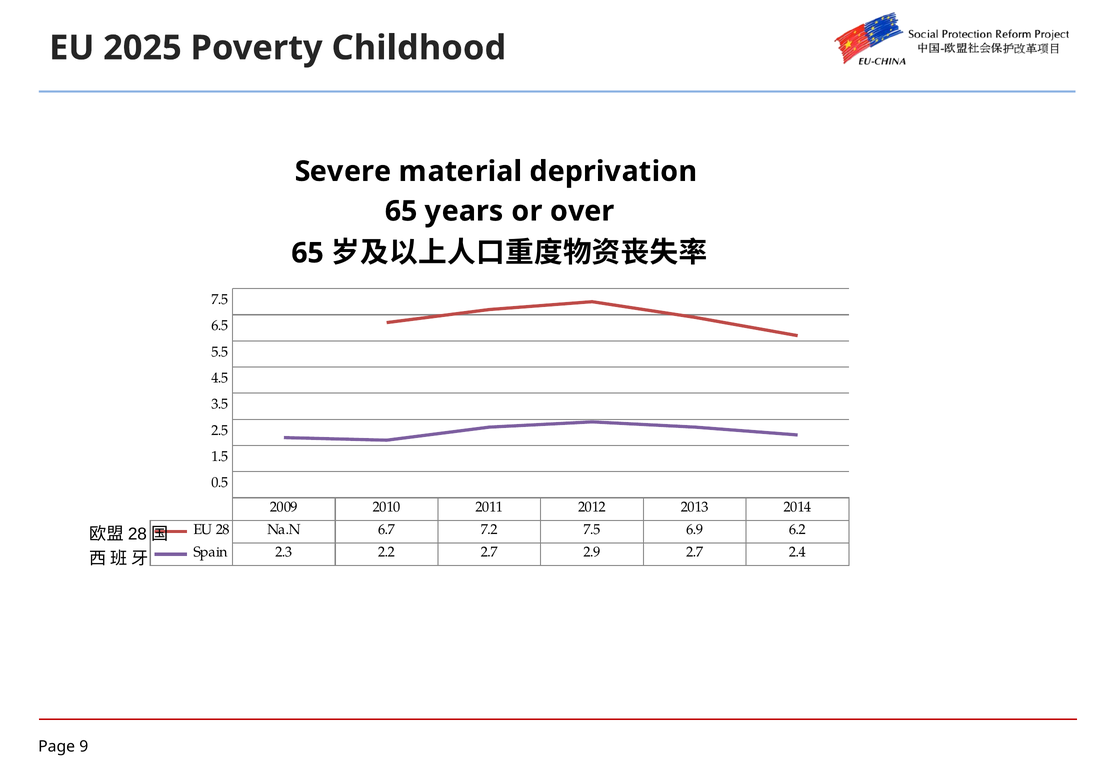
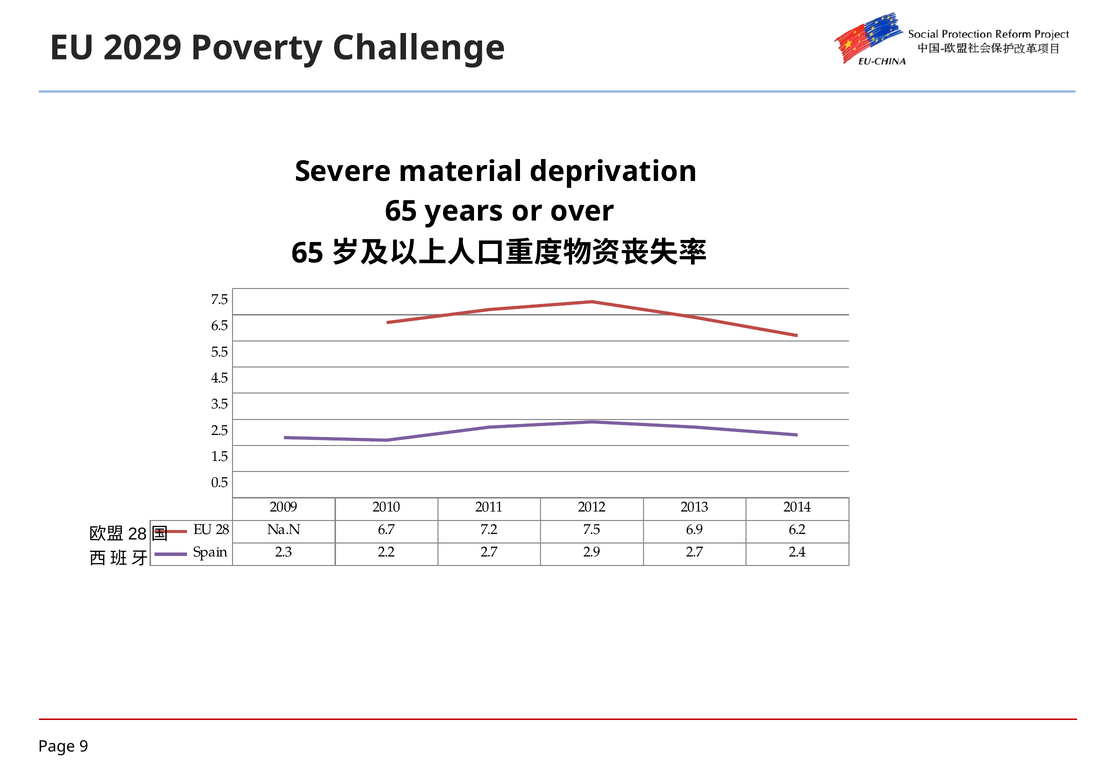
2025: 2025 -> 2029 (142, 48)
Childhood: Childhood -> Challenge (419, 48)
